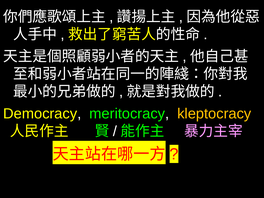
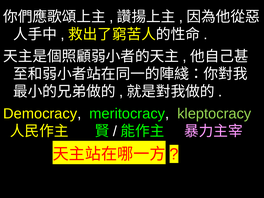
kleptocracy colour: yellow -> light green (214, 114)
